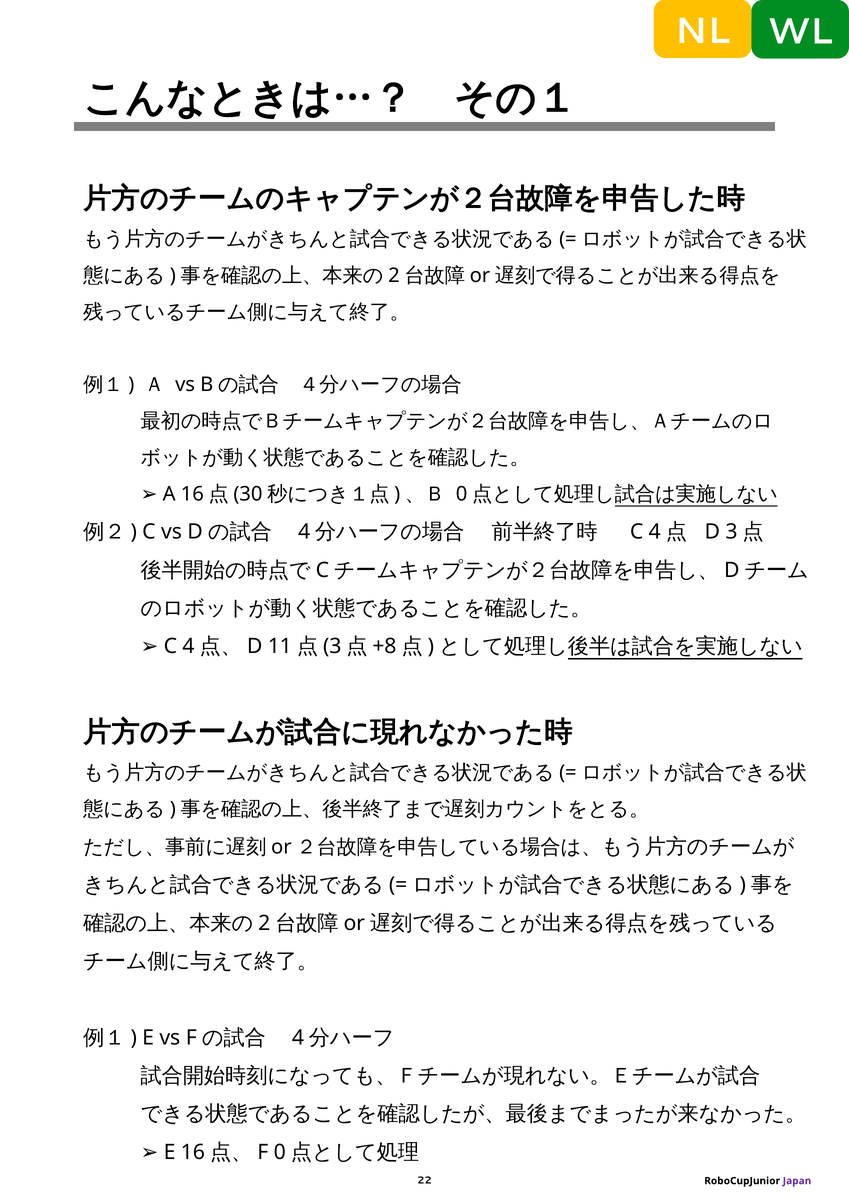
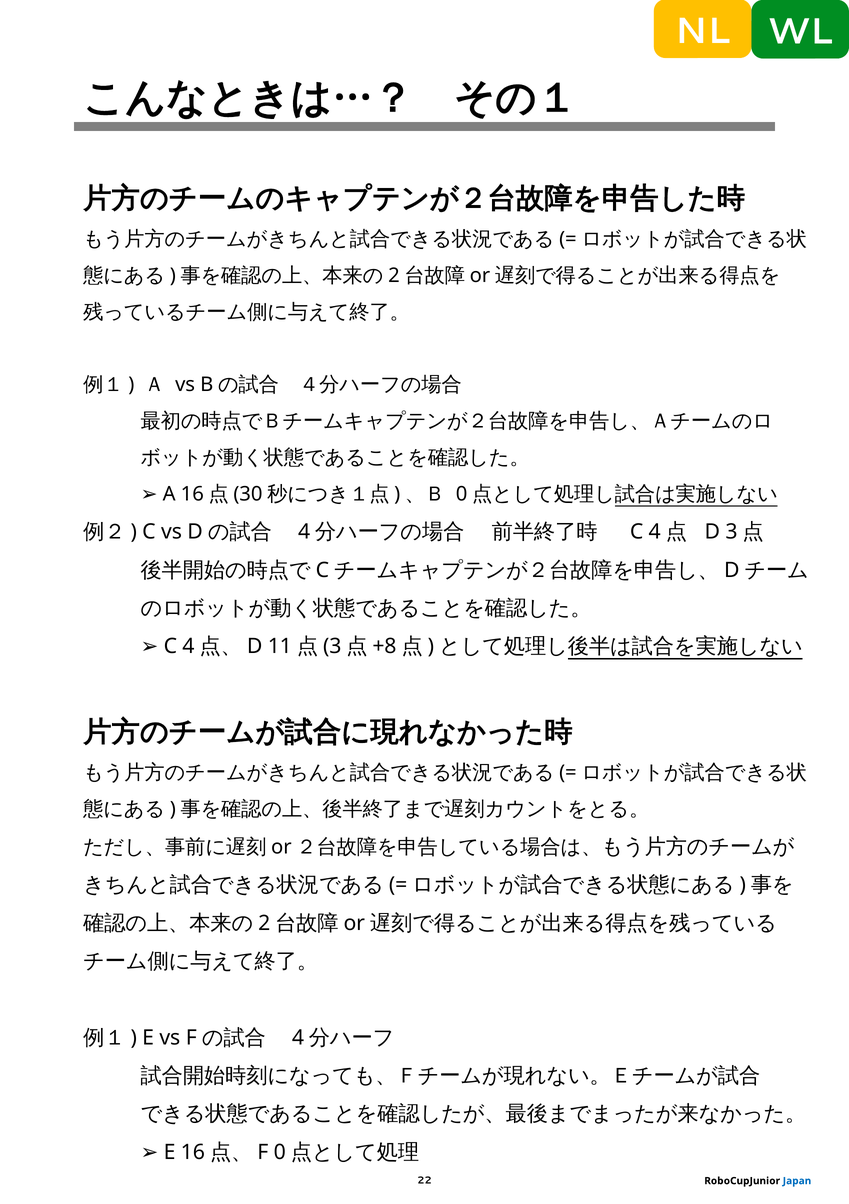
Japan colour: purple -> blue (797, 1182)
